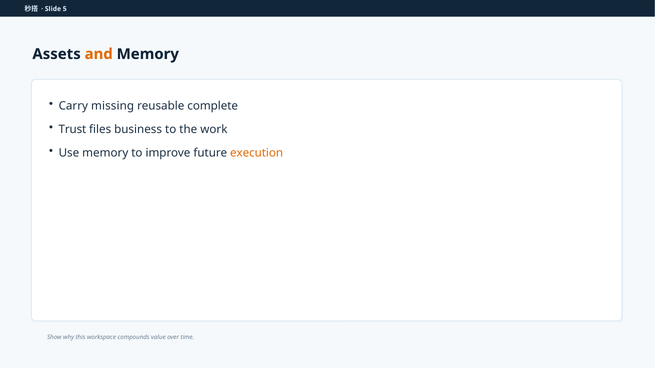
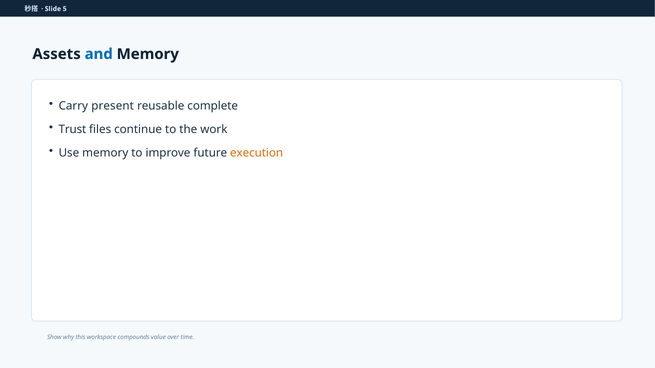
and colour: orange -> blue (99, 54)
missing: missing -> present (113, 106)
business: business -> continue (138, 129)
